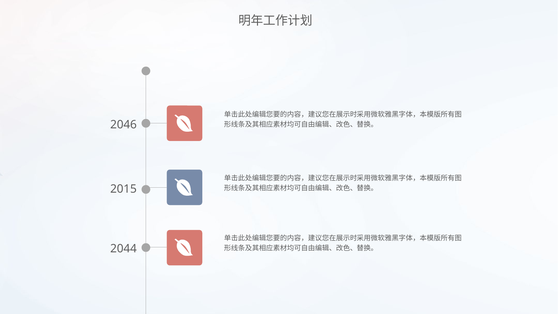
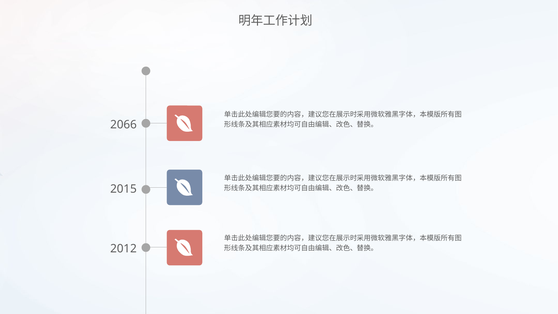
2046: 2046 -> 2066 (123, 125)
2044: 2044 -> 2012 (123, 248)
